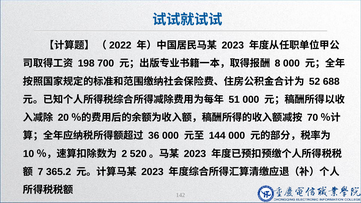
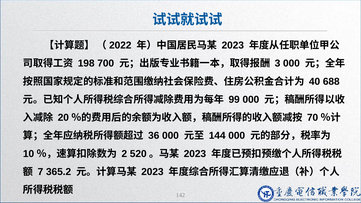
8: 8 -> 3 (277, 63)
52: 52 -> 40 (315, 81)
51: 51 -> 99 (234, 100)
